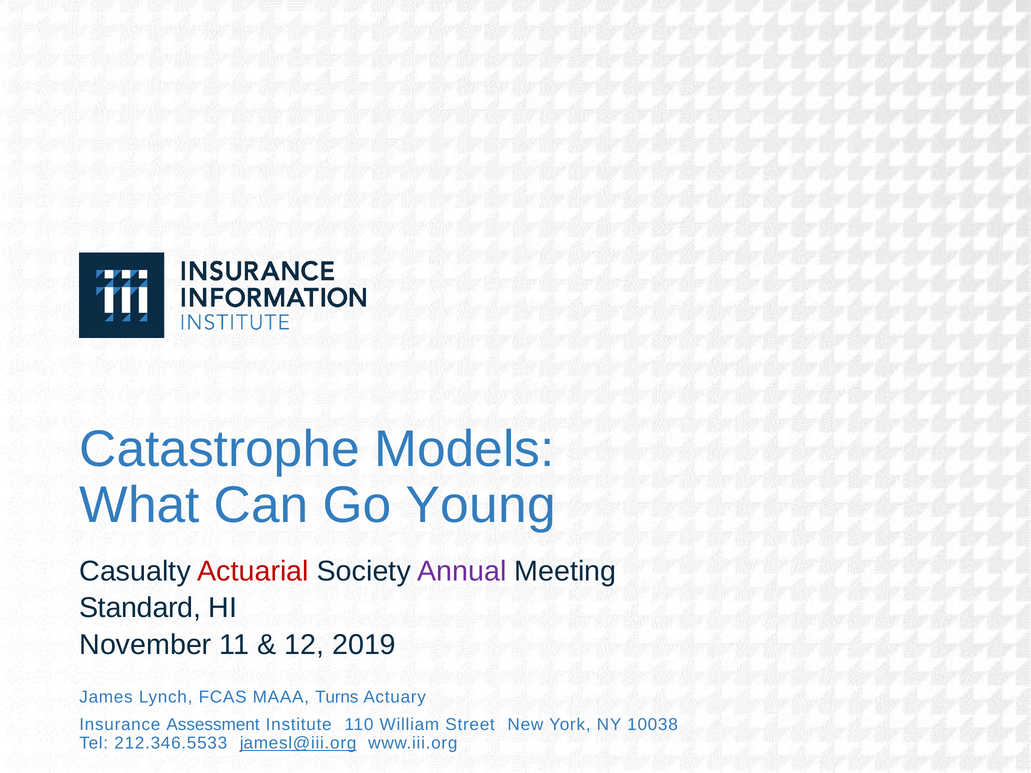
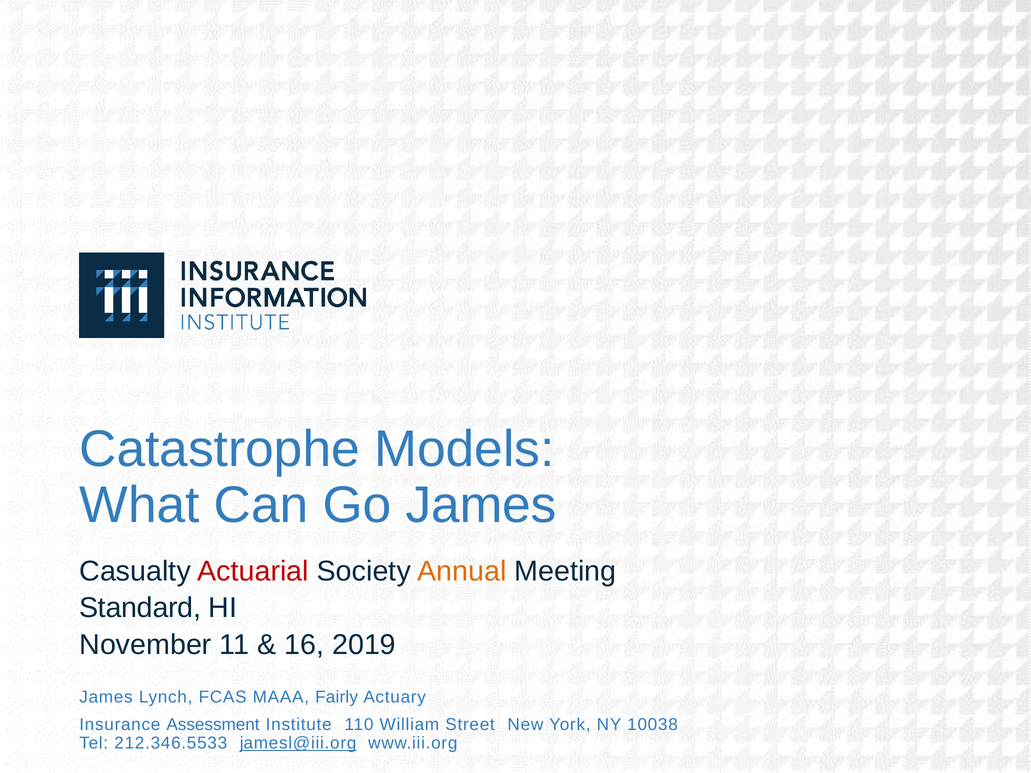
Go Young: Young -> James (481, 505)
Annual colour: purple -> orange (462, 572)
12: 12 -> 16 (304, 645)
Turns: Turns -> Fairly (337, 698)
